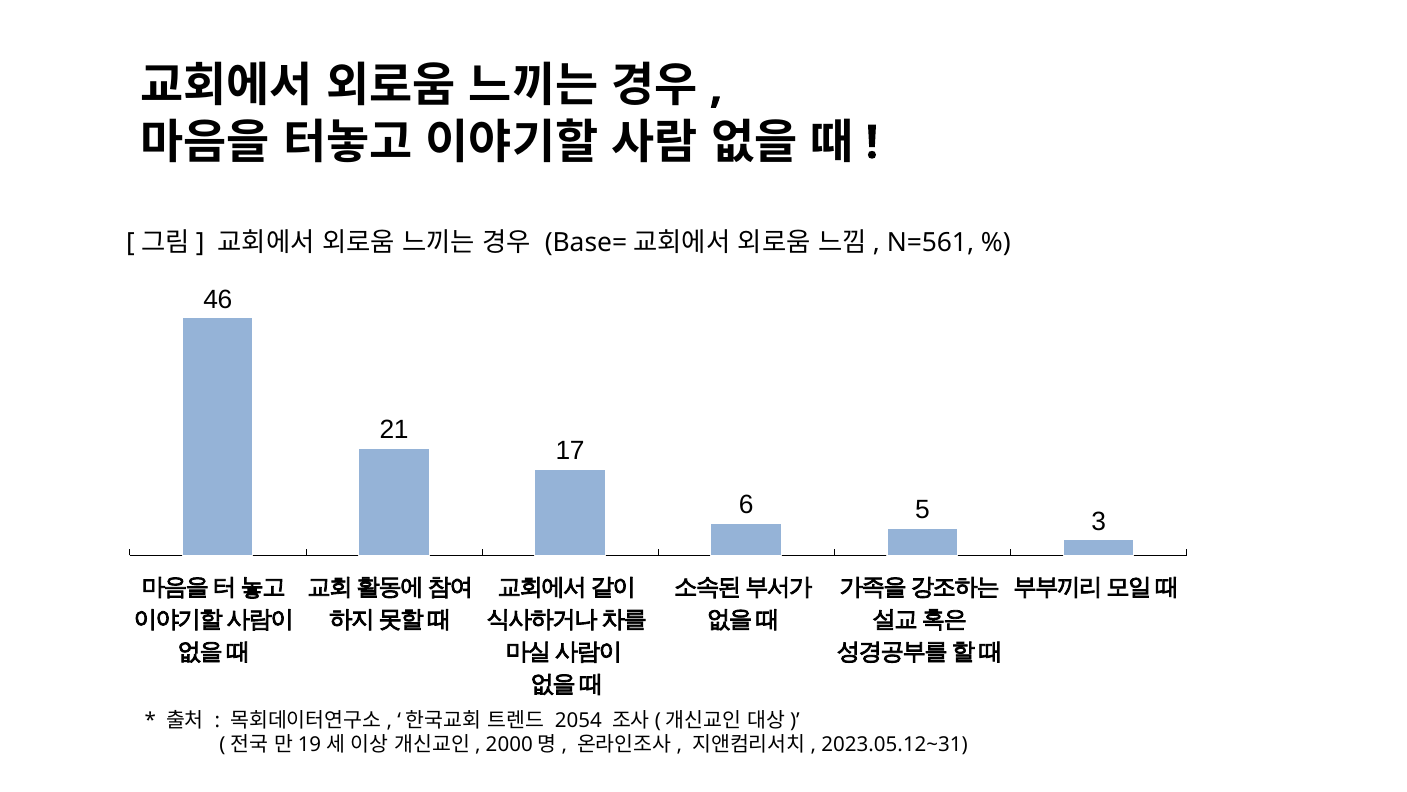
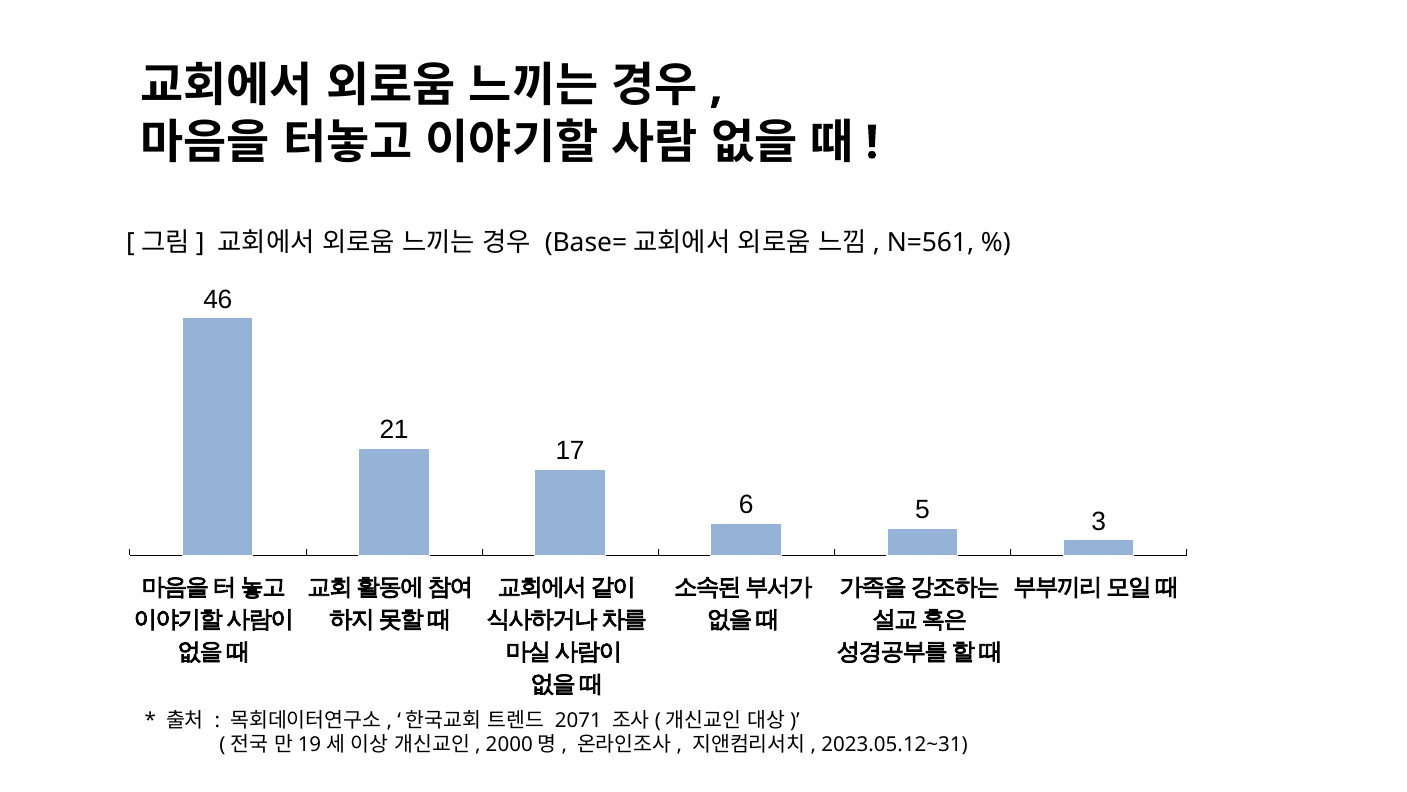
2054: 2054 -> 2071 (578, 720)
